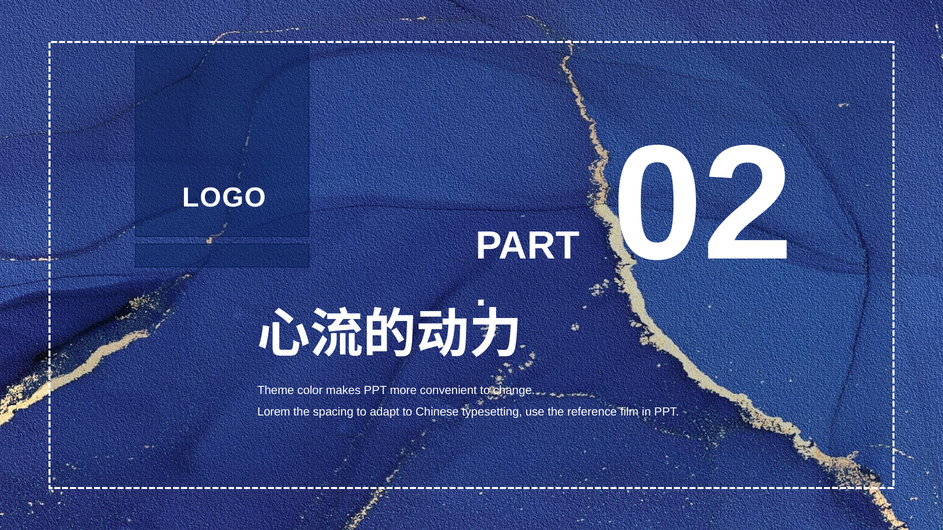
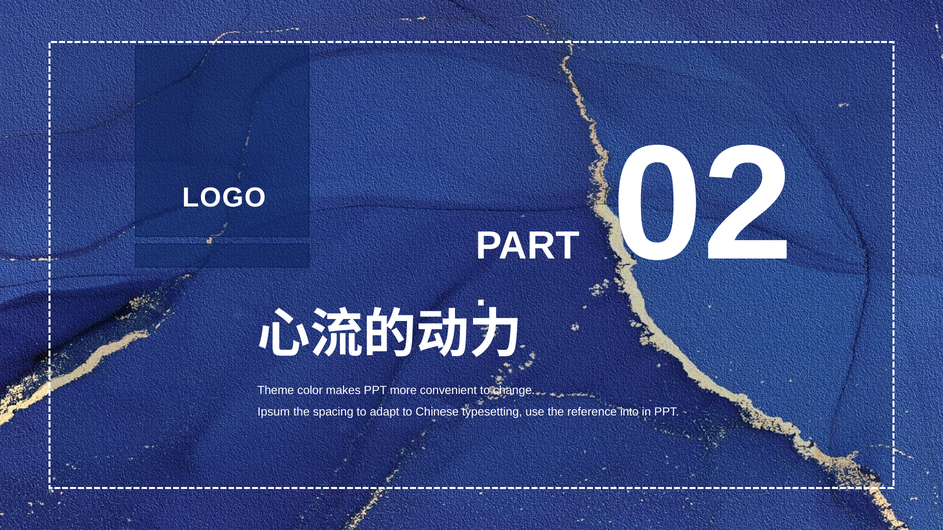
Lorem: Lorem -> Ipsum (274, 412)
film: film -> into (629, 412)
